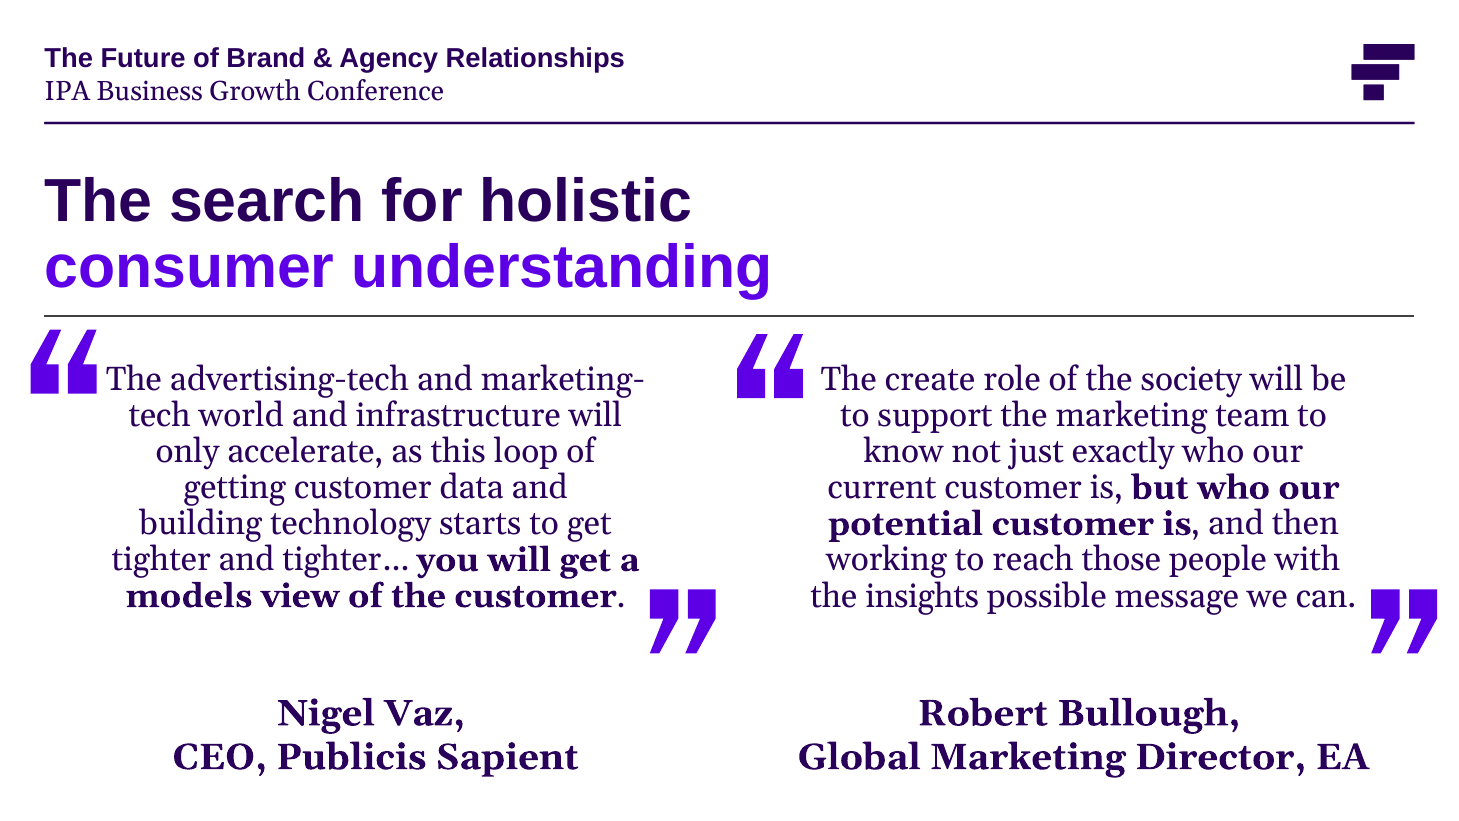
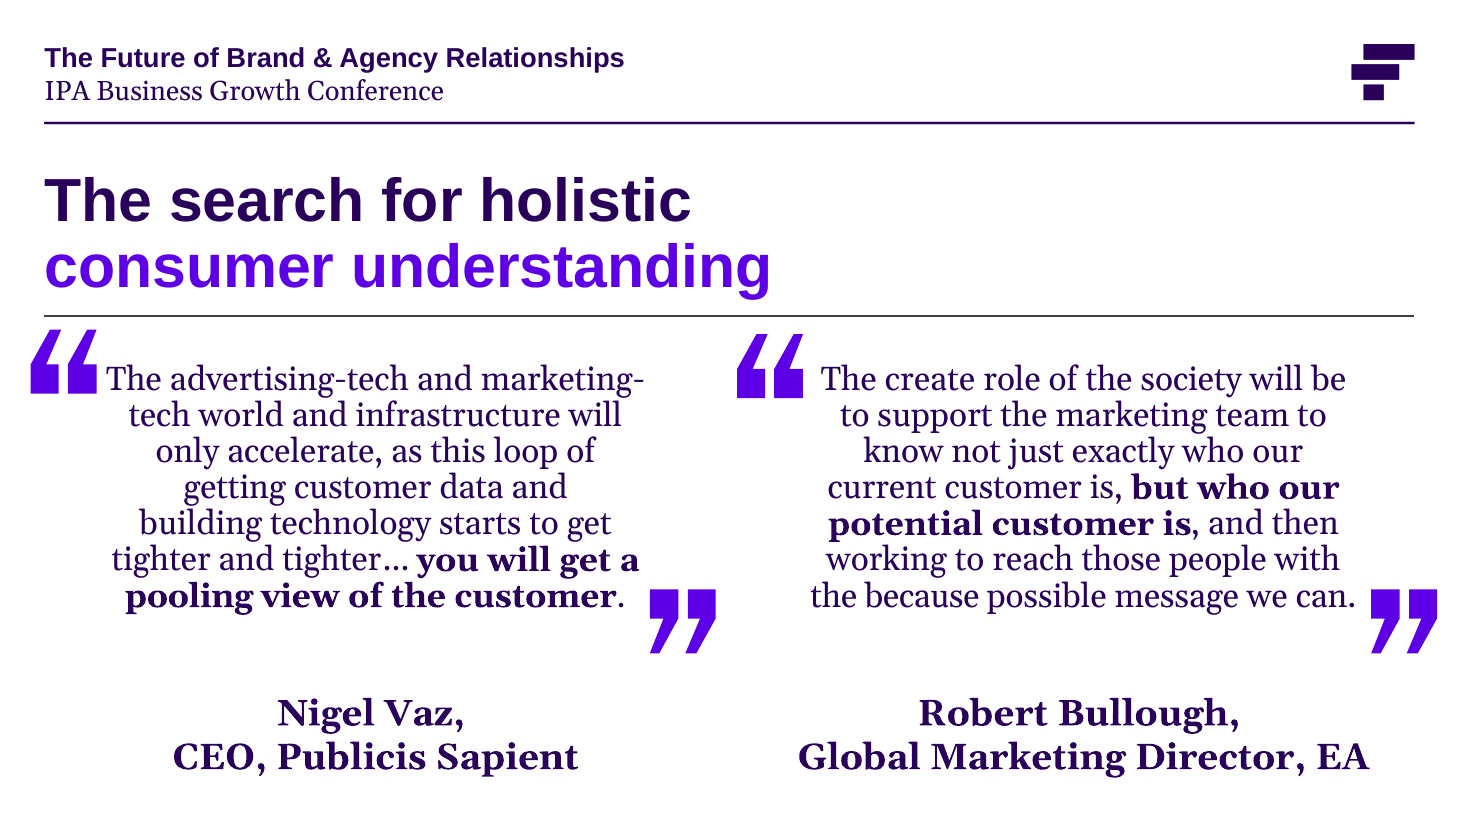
models: models -> pooling (189, 596)
insights: insights -> because (922, 596)
